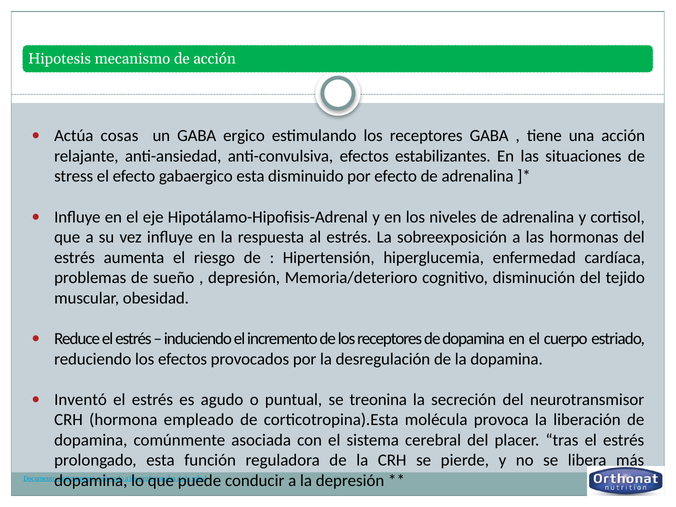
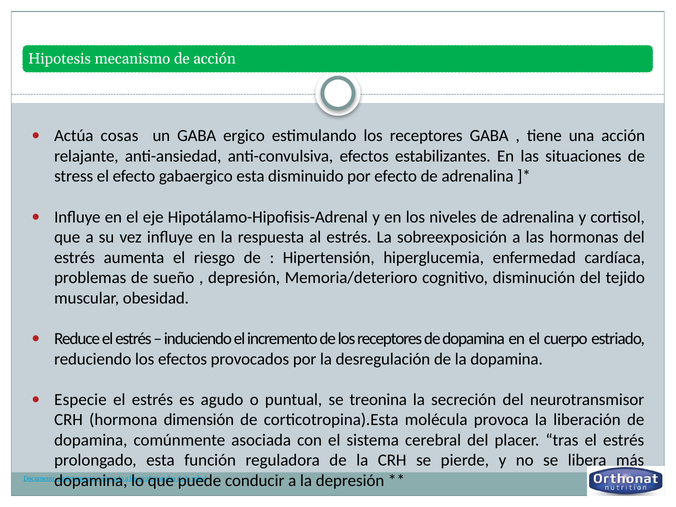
Inventó: Inventó -> Especie (80, 399)
empleado: empleado -> dimensión (199, 420)
